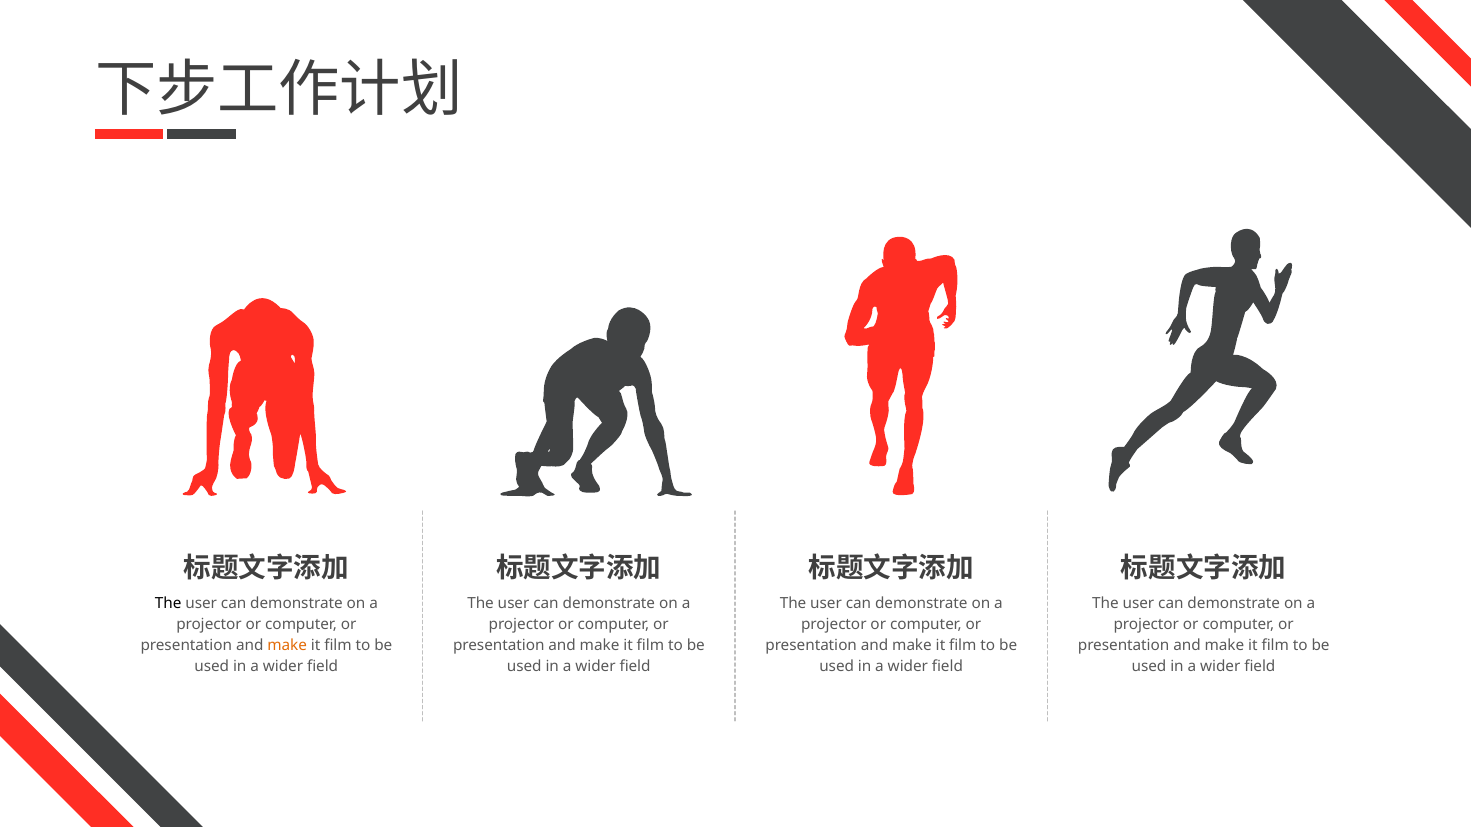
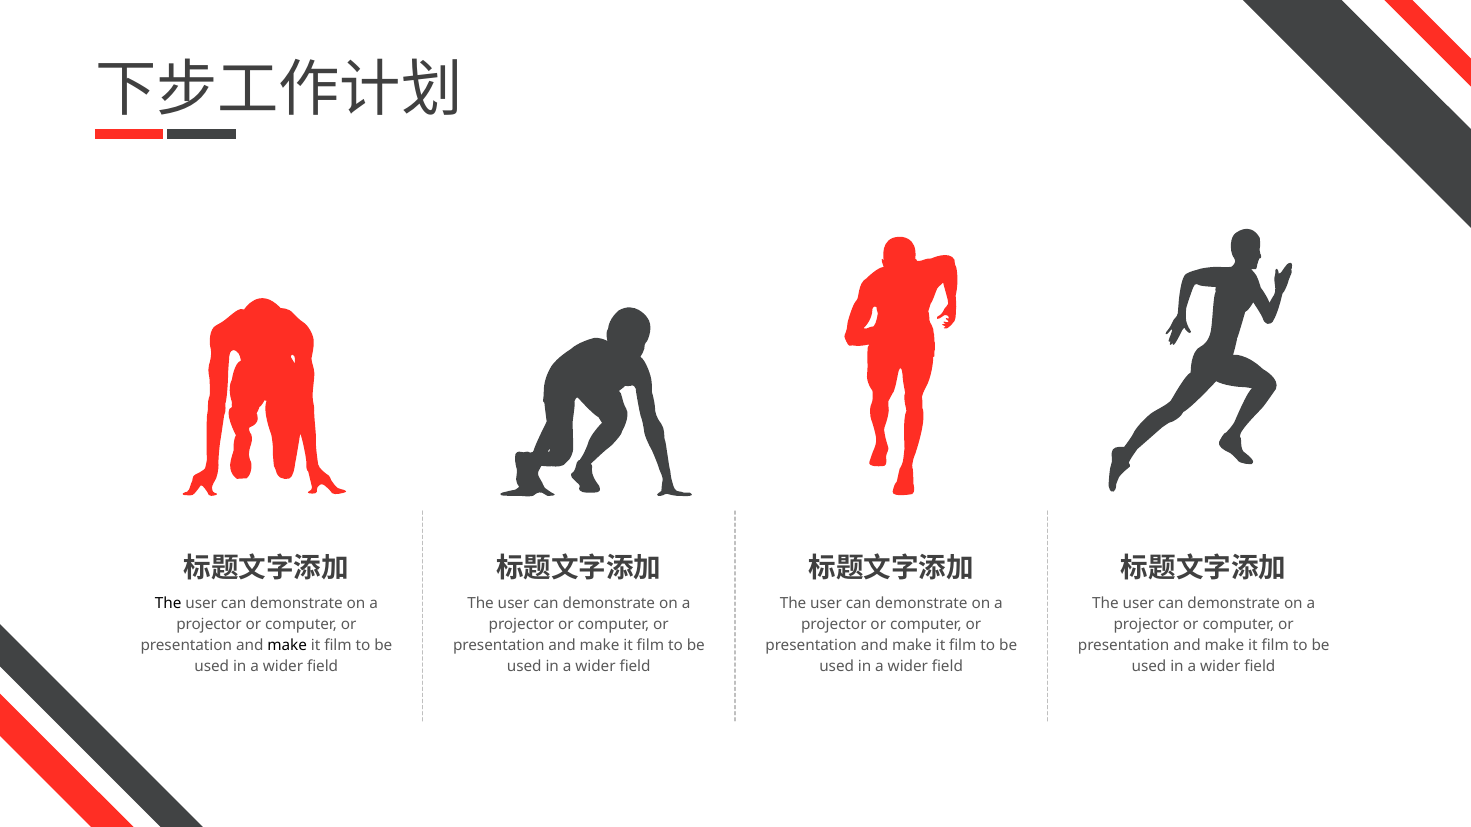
make colour: orange -> black (287, 646)
